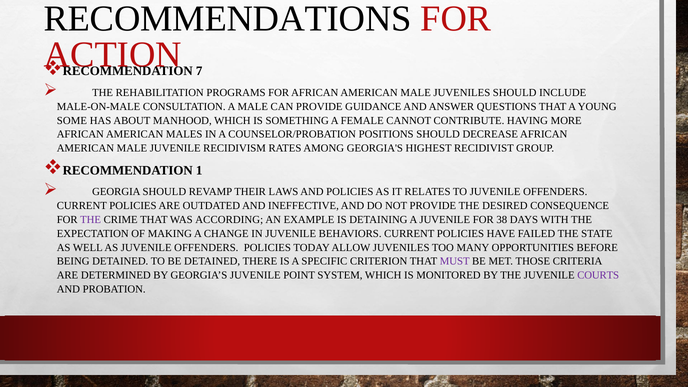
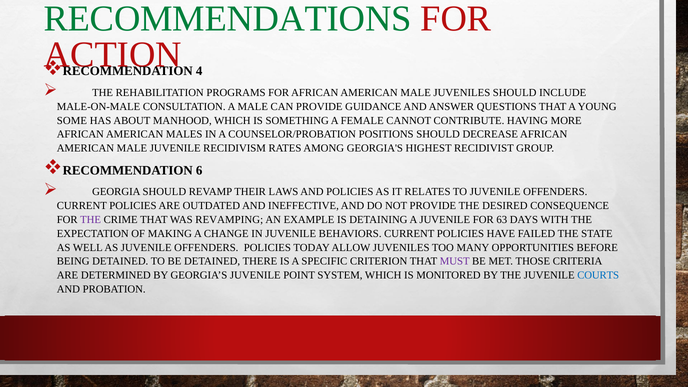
RECOMMENDATIONS colour: black -> green (228, 19)
7: 7 -> 4 (199, 71)
1: 1 -> 6 (199, 170)
ACCORDING: ACCORDING -> REVAMPING (229, 220)
38: 38 -> 63 (502, 220)
COURTS colour: purple -> blue (598, 275)
